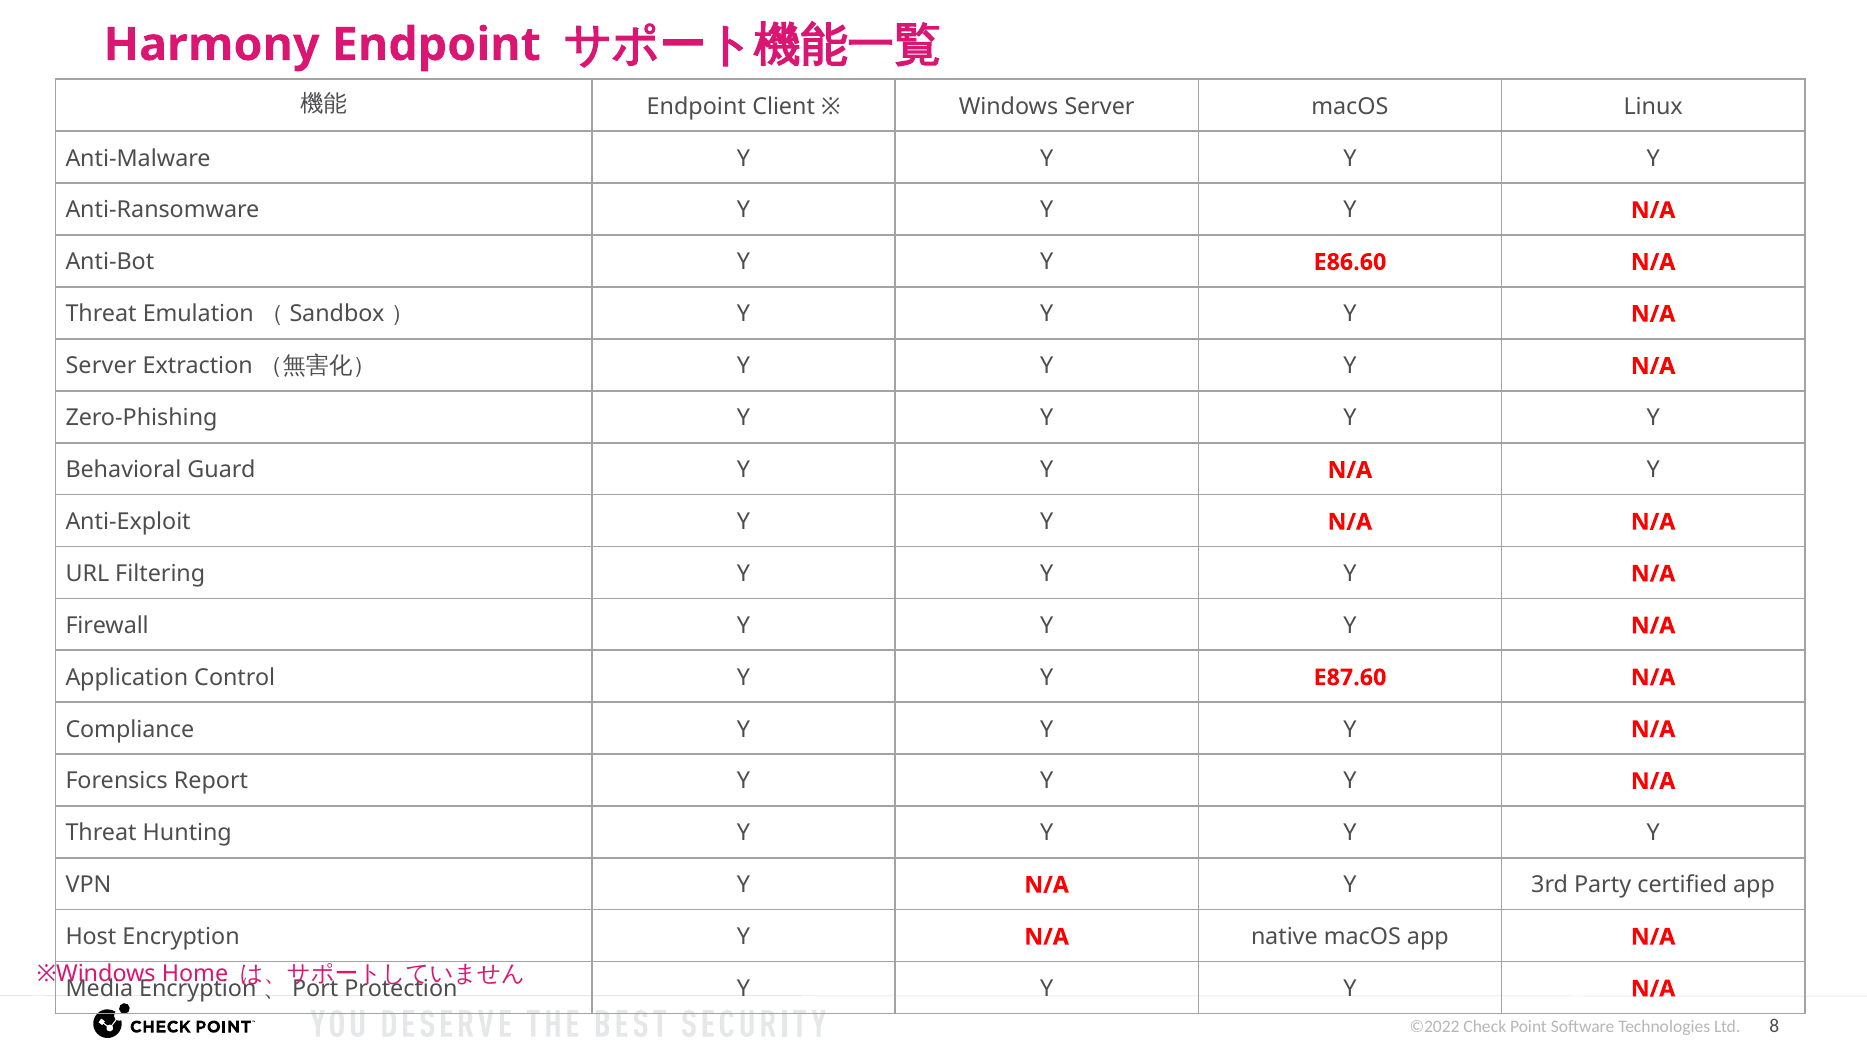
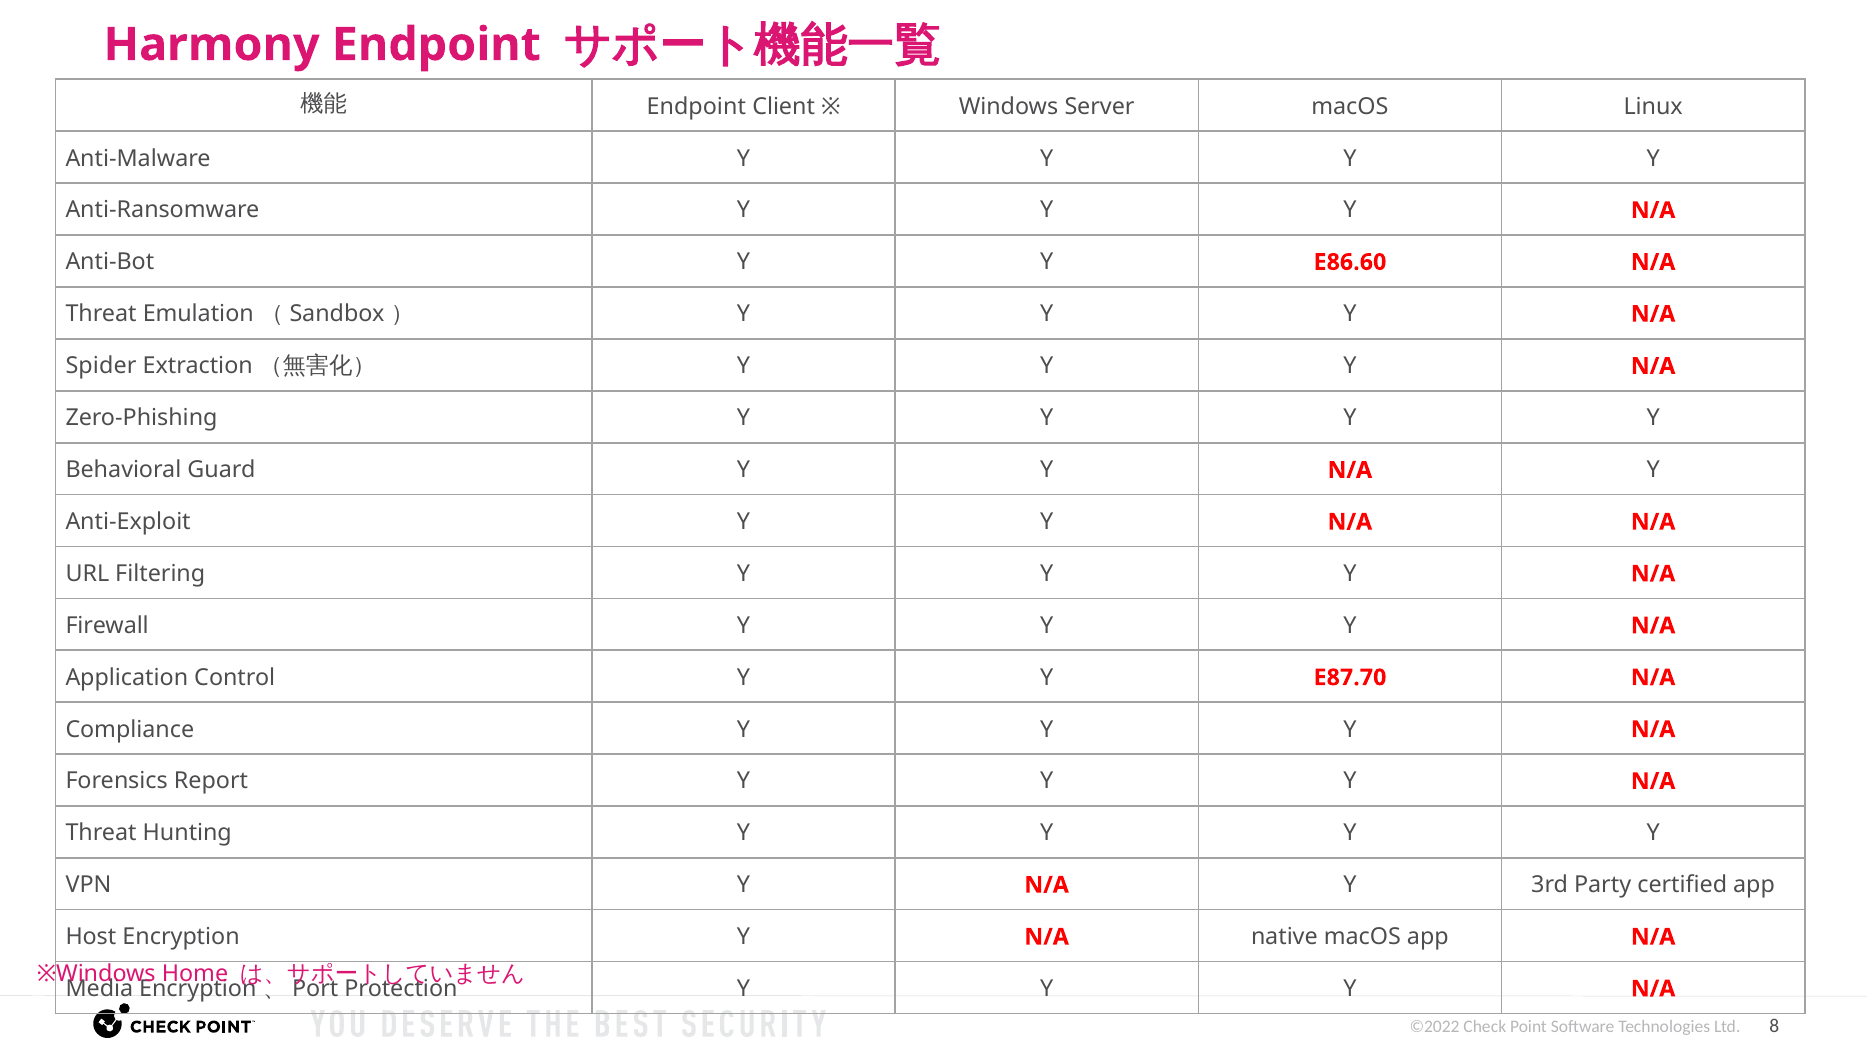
Server: Server -> Spider (101, 366)
E87.60: E87.60 -> E87.70 (1350, 678)
